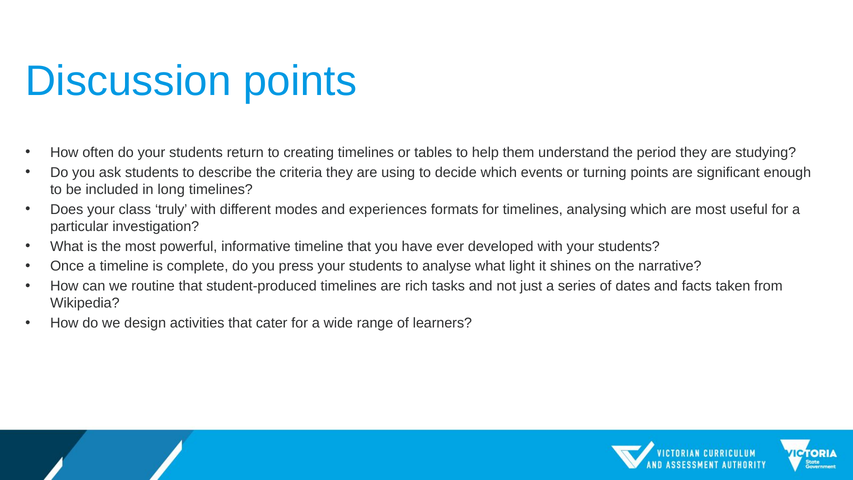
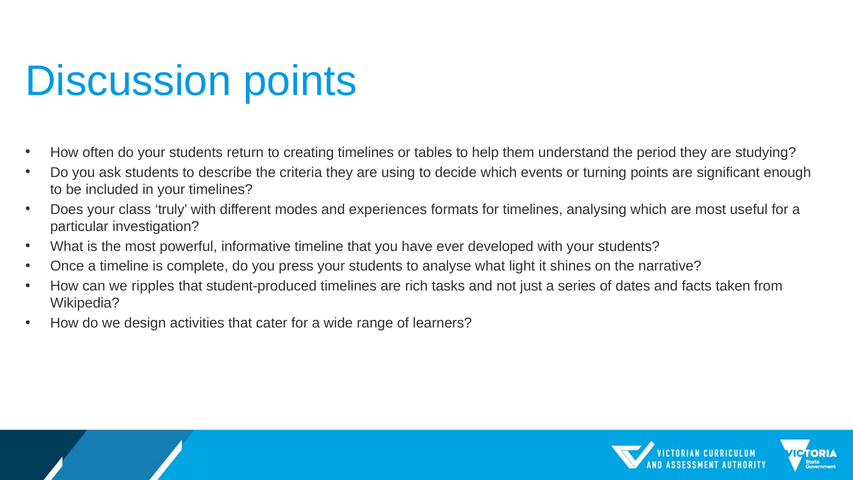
in long: long -> your (171, 189)
routine: routine -> ripples (153, 286)
